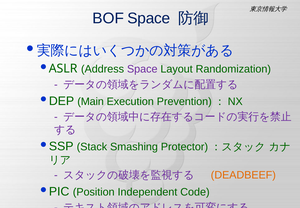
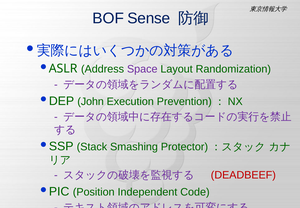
BOF Space: Space -> Sense (149, 18)
Main: Main -> John (91, 101)
DEADBEEF colour: orange -> red (243, 175)
